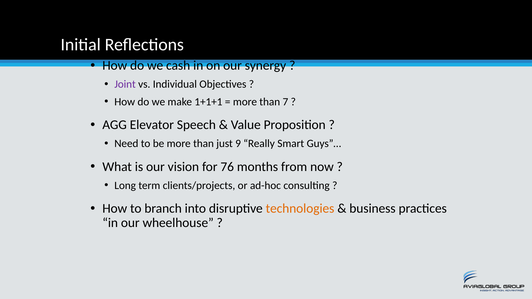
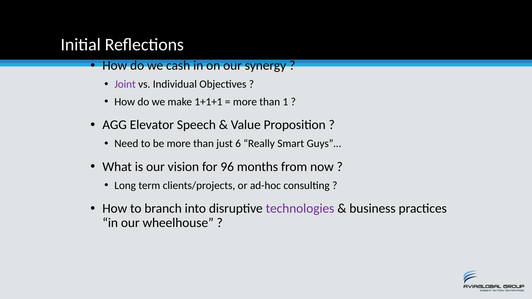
7: 7 -> 1 (285, 102)
9: 9 -> 6 (238, 144)
76: 76 -> 96 (227, 167)
technologies colour: orange -> purple (300, 209)
